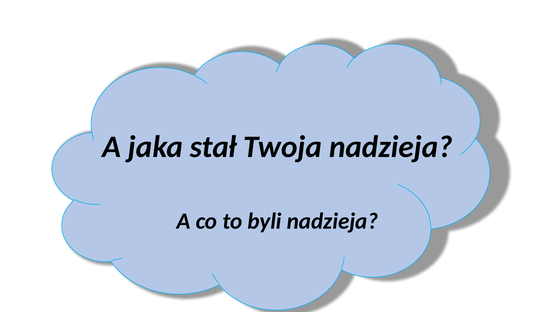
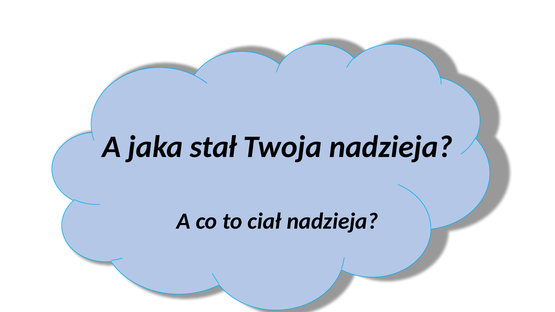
byli: byli -> ciał (264, 221)
